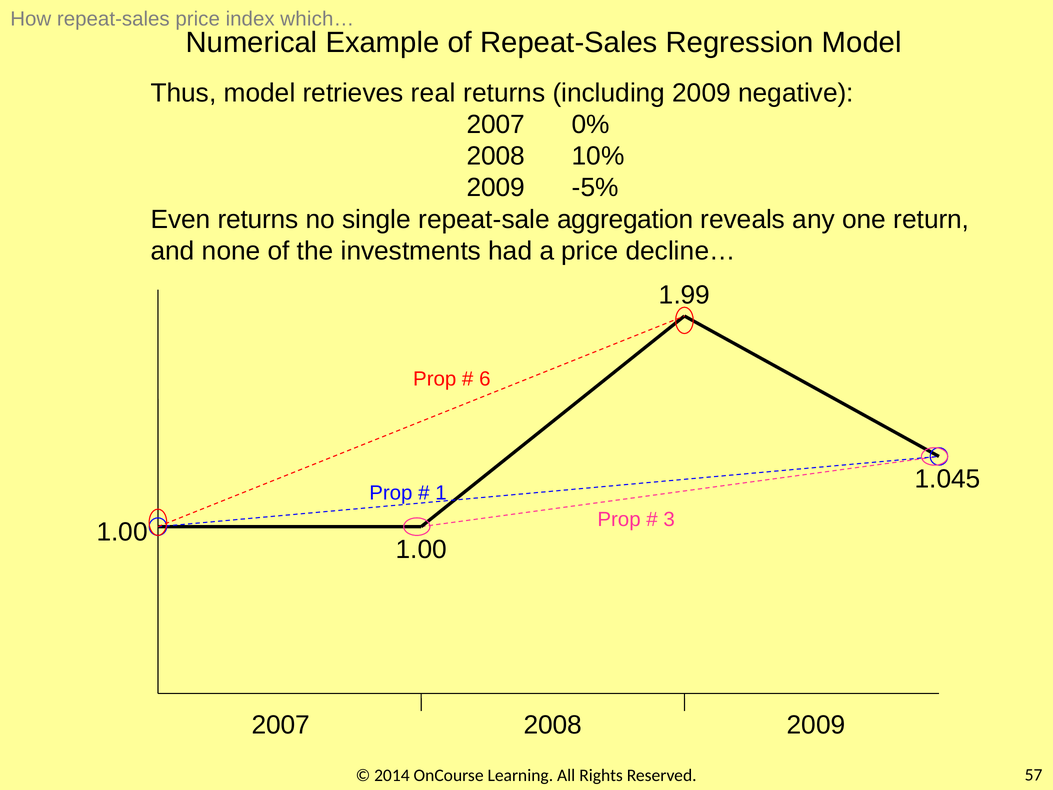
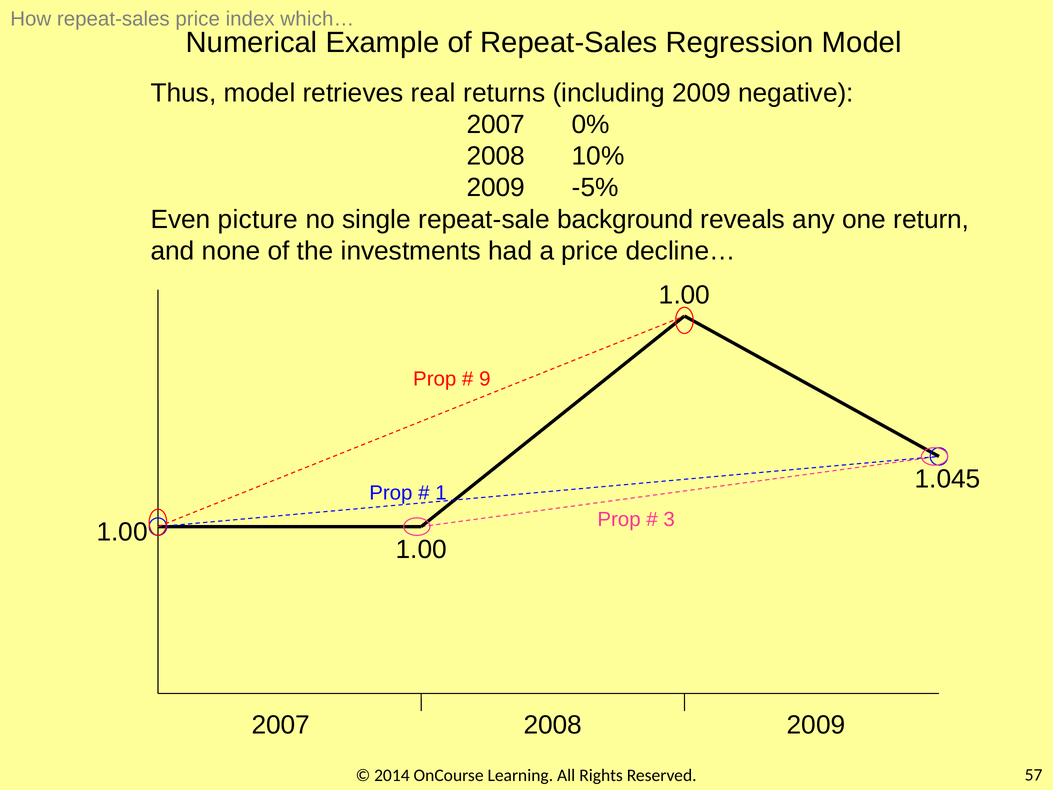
Even returns: returns -> picture (258, 219)
aggregation: aggregation -> background (625, 219)
1.99: 1.99 -> 1.00 (685, 295)
6: 6 -> 9 (485, 379)
